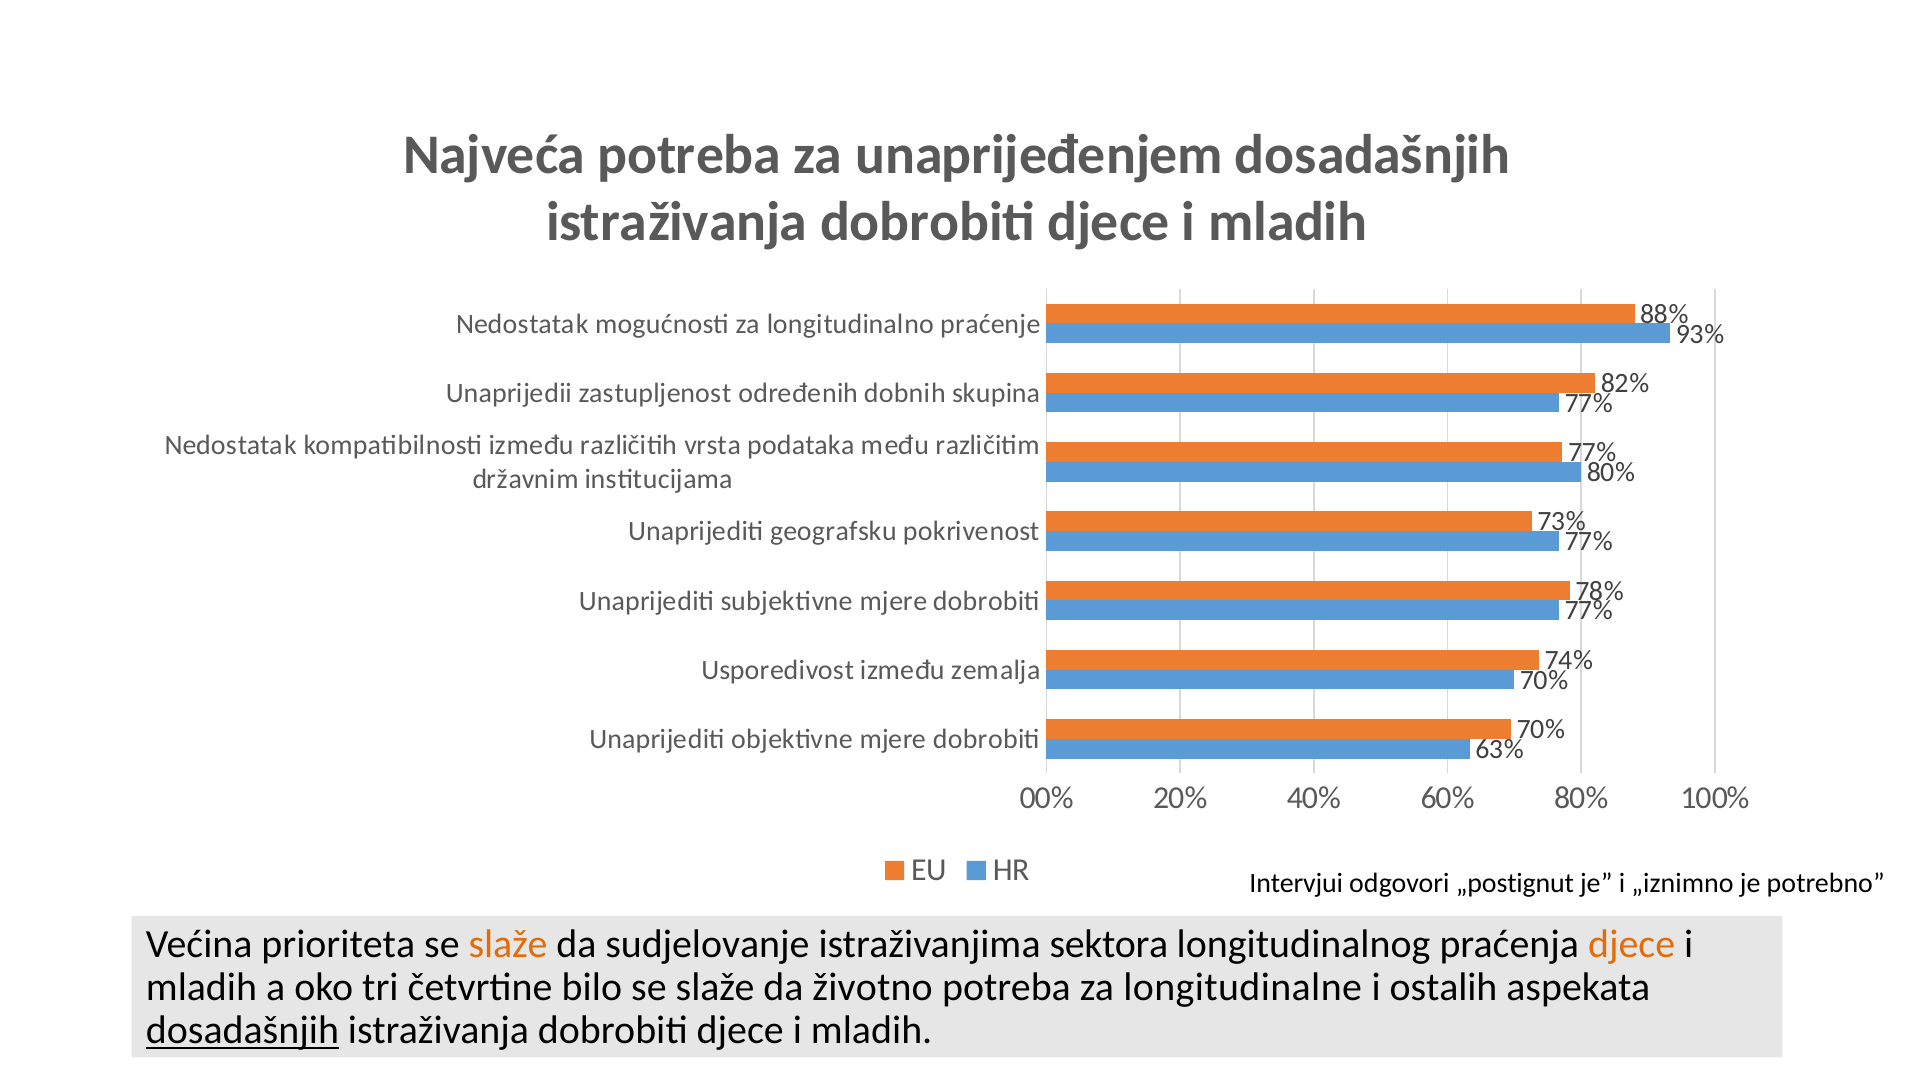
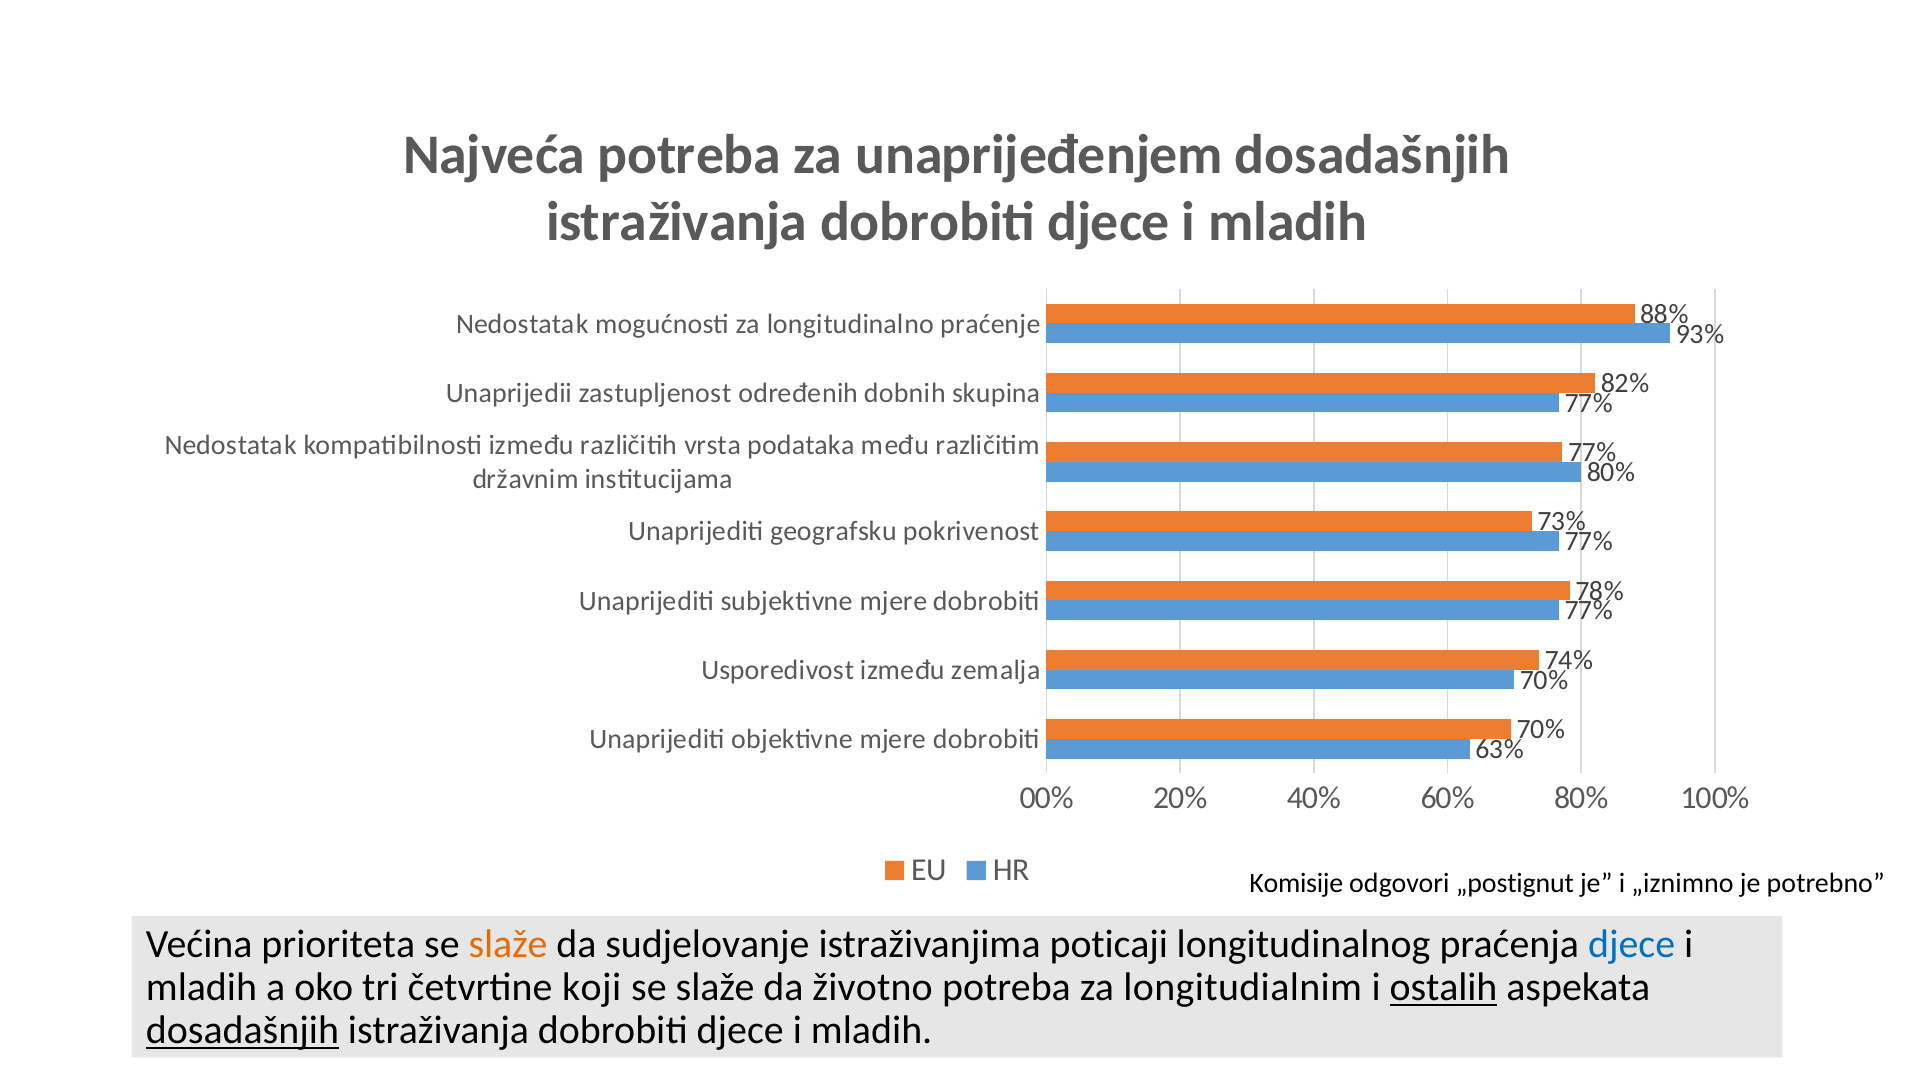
Intervjui: Intervjui -> Komisije (1296, 883)
sektora: sektora -> poticaji (1109, 944)
djece colour: orange -> blue (1632, 944)
bilo: bilo -> koji (592, 987)
longitudinalne: longitudinalne -> longitudialnim (1243, 987)
ostalih underline: none -> present (1444, 987)
